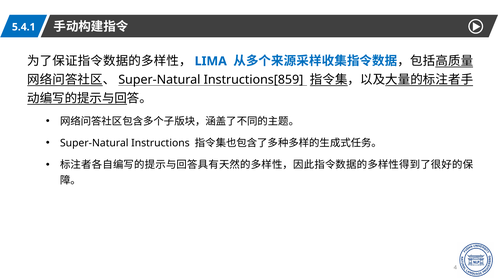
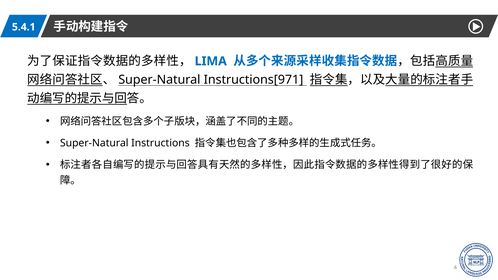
Instructions[859: Instructions[859 -> Instructions[971 (254, 80)
